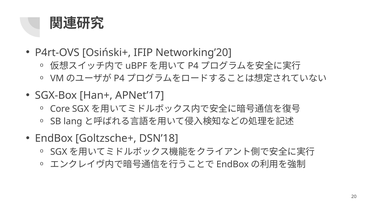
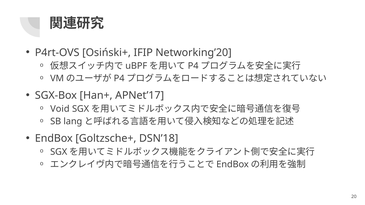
Core: Core -> Void (60, 109)
